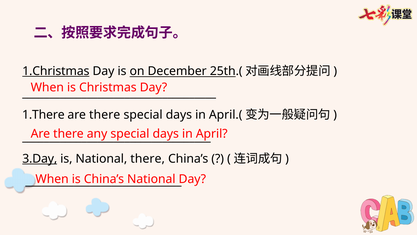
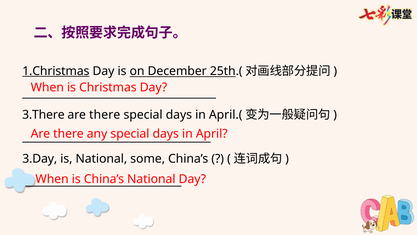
1.There: 1.There -> 3.There (43, 115)
3.Day underline: present -> none (40, 159)
National there: there -> some (148, 159)
